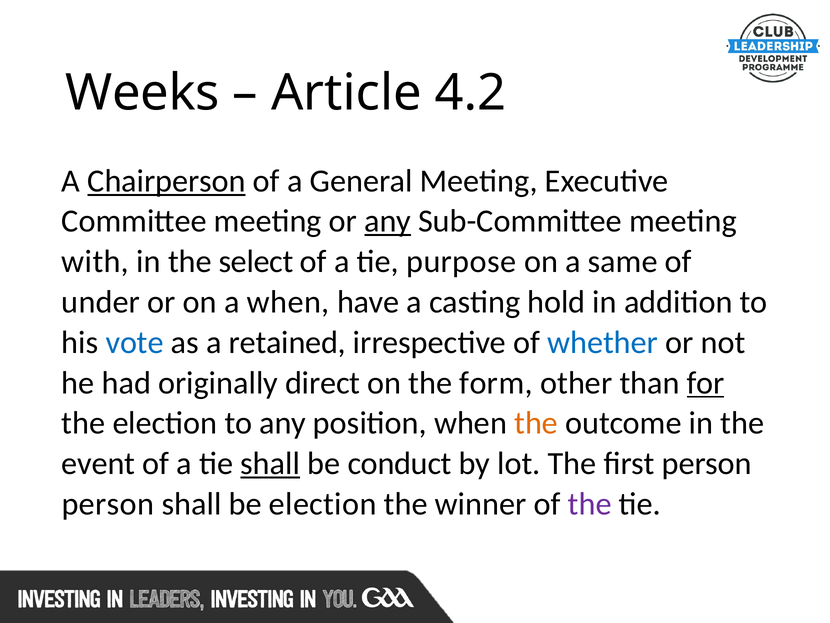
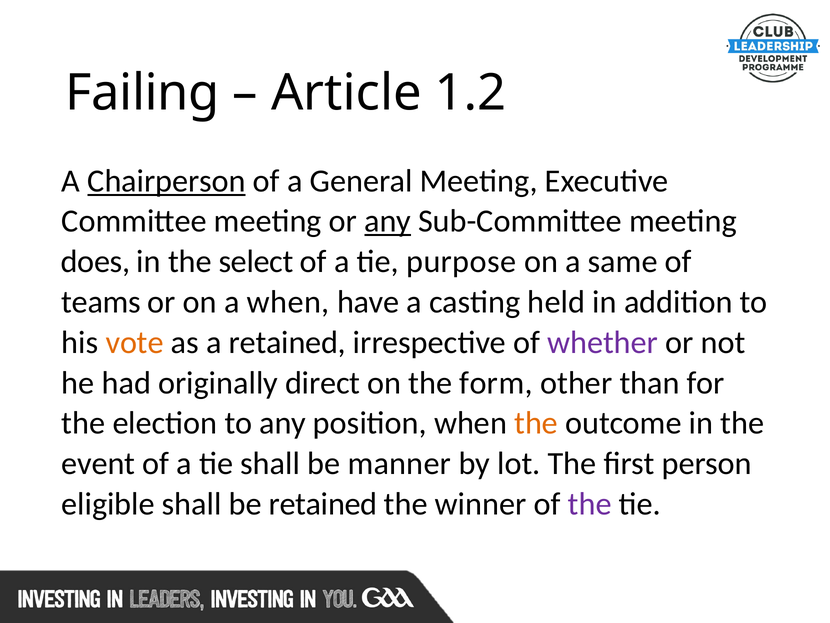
Weeks: Weeks -> Failing (143, 93)
4.2: 4.2 -> 1.2 (471, 93)
with: with -> does (96, 261)
under: under -> teams (101, 302)
hold: hold -> held (556, 302)
vote colour: blue -> orange (135, 342)
whether colour: blue -> purple (603, 342)
for underline: present -> none (706, 383)
shall underline: present -> none (270, 463)
conduct: conduct -> manner (399, 463)
person: person -> eligible (108, 504)
be election: election -> retained (323, 504)
